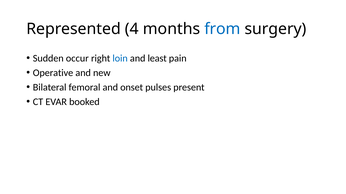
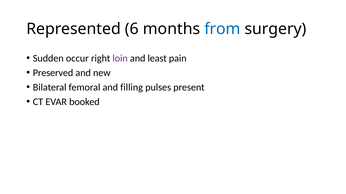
4: 4 -> 6 (132, 29)
loin colour: blue -> purple (120, 58)
Operative: Operative -> Preserved (53, 73)
onset: onset -> filling (132, 88)
